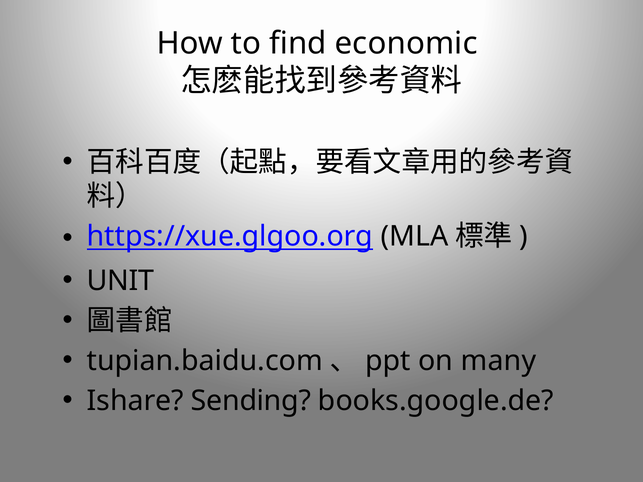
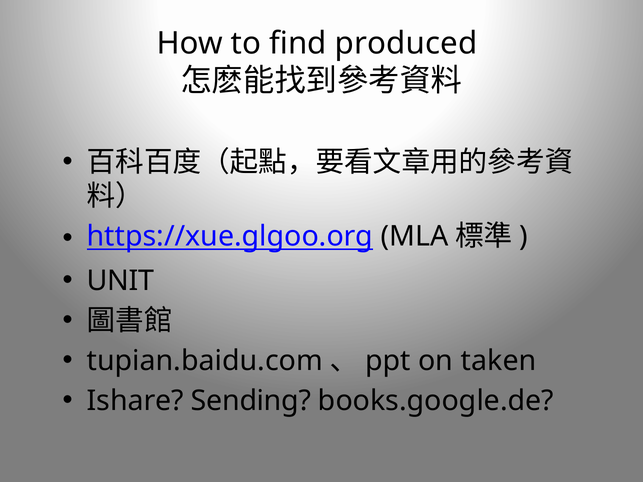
economic: economic -> produced (406, 43)
many: many -> taken (499, 361)
